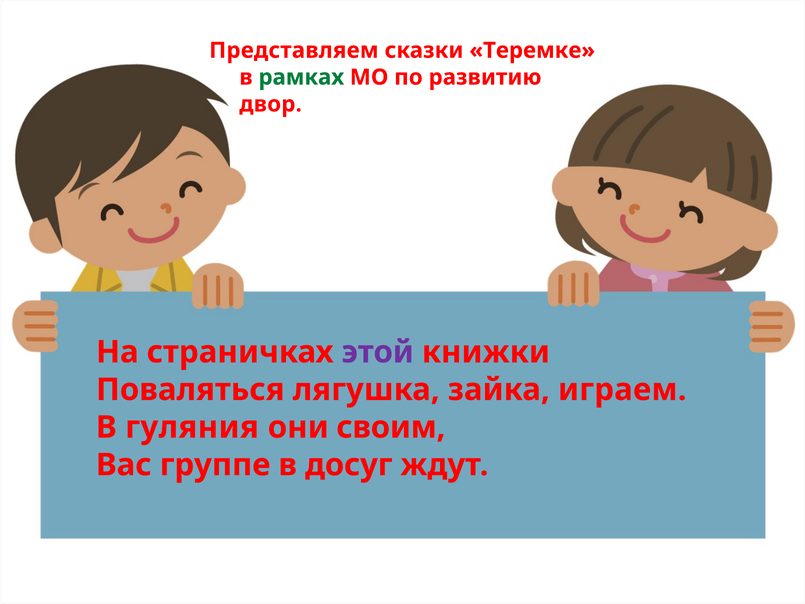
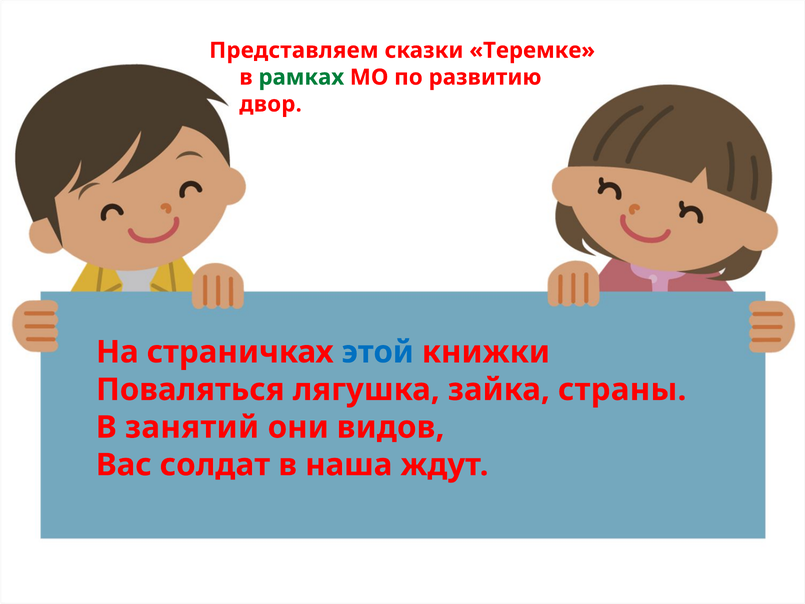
этой colour: purple -> blue (378, 352)
играем: играем -> страны (622, 390)
гуляния: гуляния -> занятий (192, 427)
своим: своим -> видов (391, 427)
группе: группе -> солдат (215, 465)
досуг: досуг -> наша (349, 465)
